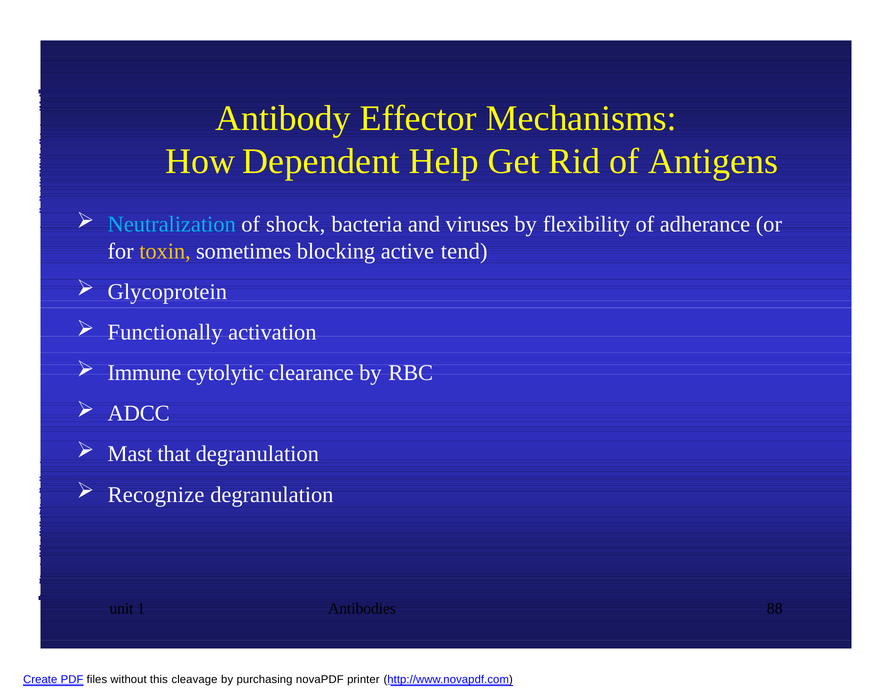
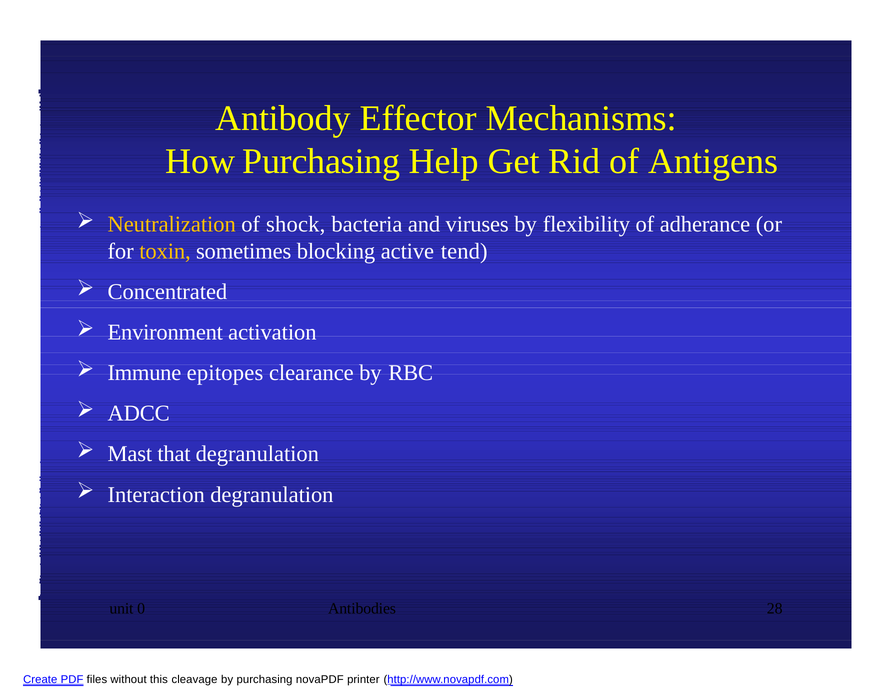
How Dependent: Dependent -> Purchasing (321, 162)
Neutralization colour: light blue -> yellow (172, 224)
Glycoprotein: Glycoprotein -> Concentrated (167, 292)
Functionally: Functionally -> Environment (165, 333)
cytolytic: cytolytic -> epitopes (225, 373)
Recognize: Recognize -> Interaction (156, 495)
1: 1 -> 0 (141, 609)
88: 88 -> 28 (775, 609)
